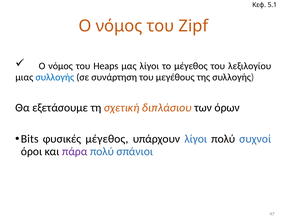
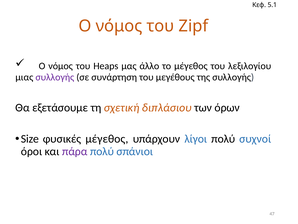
μας λίγοι: λίγοι -> άλλο (149, 66)
συλλογής colour: blue -> purple (55, 77)
Bits: Bits -> Size (30, 139)
